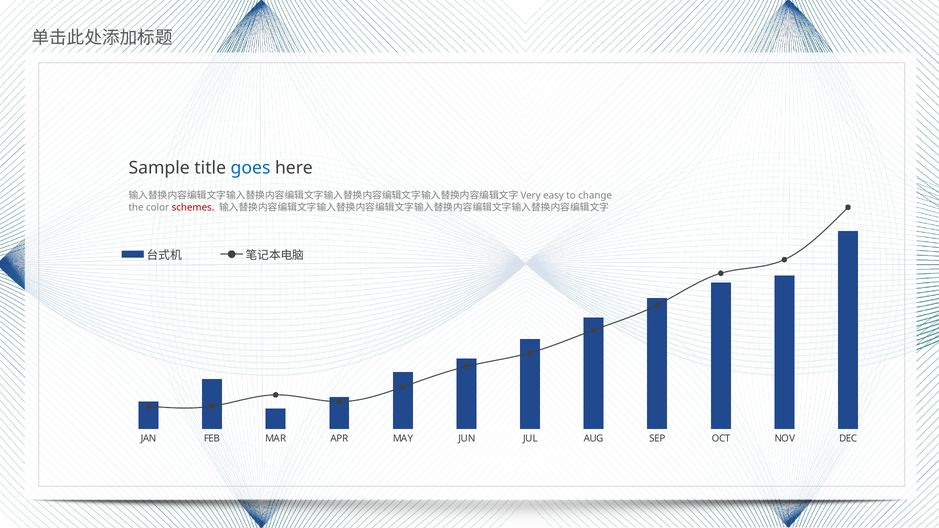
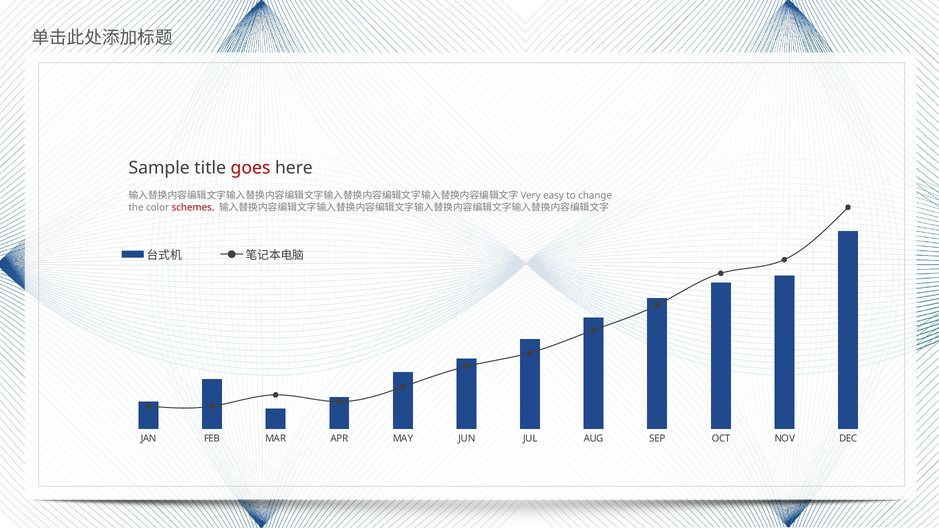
goes colour: blue -> red (251, 168)
